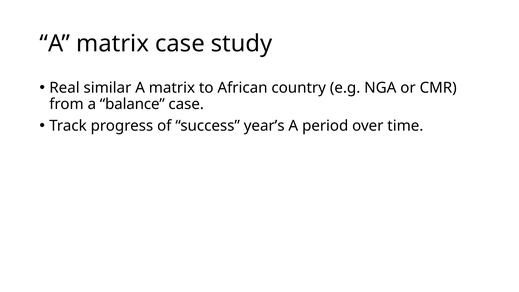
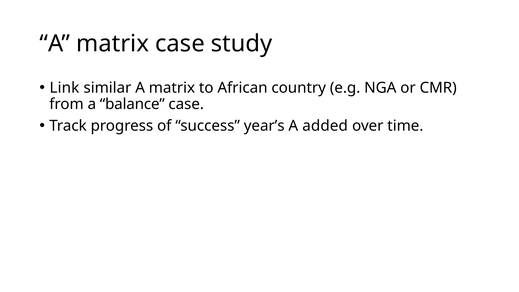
Real: Real -> Link (64, 88)
period: period -> added (325, 126)
